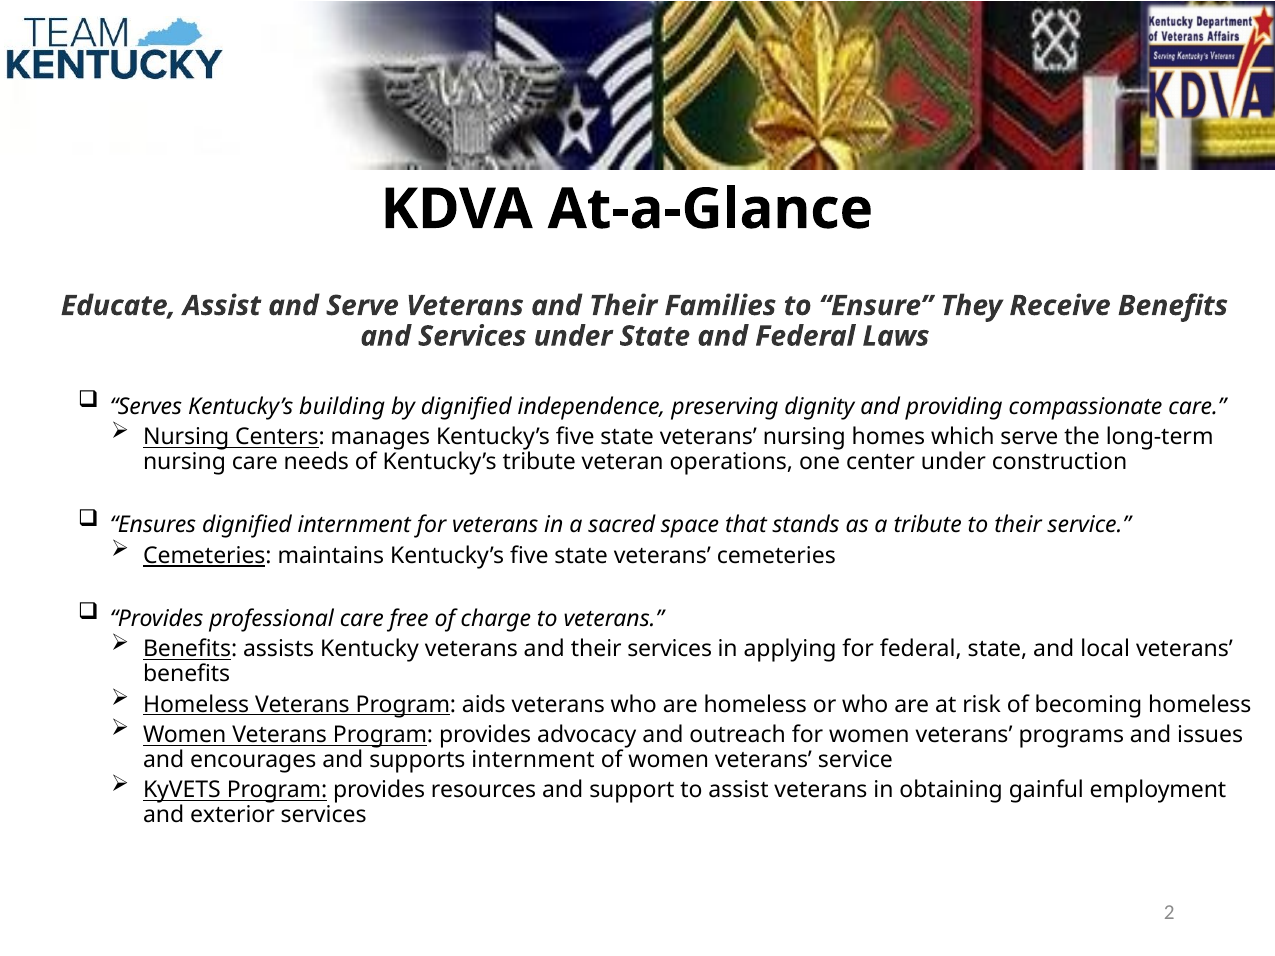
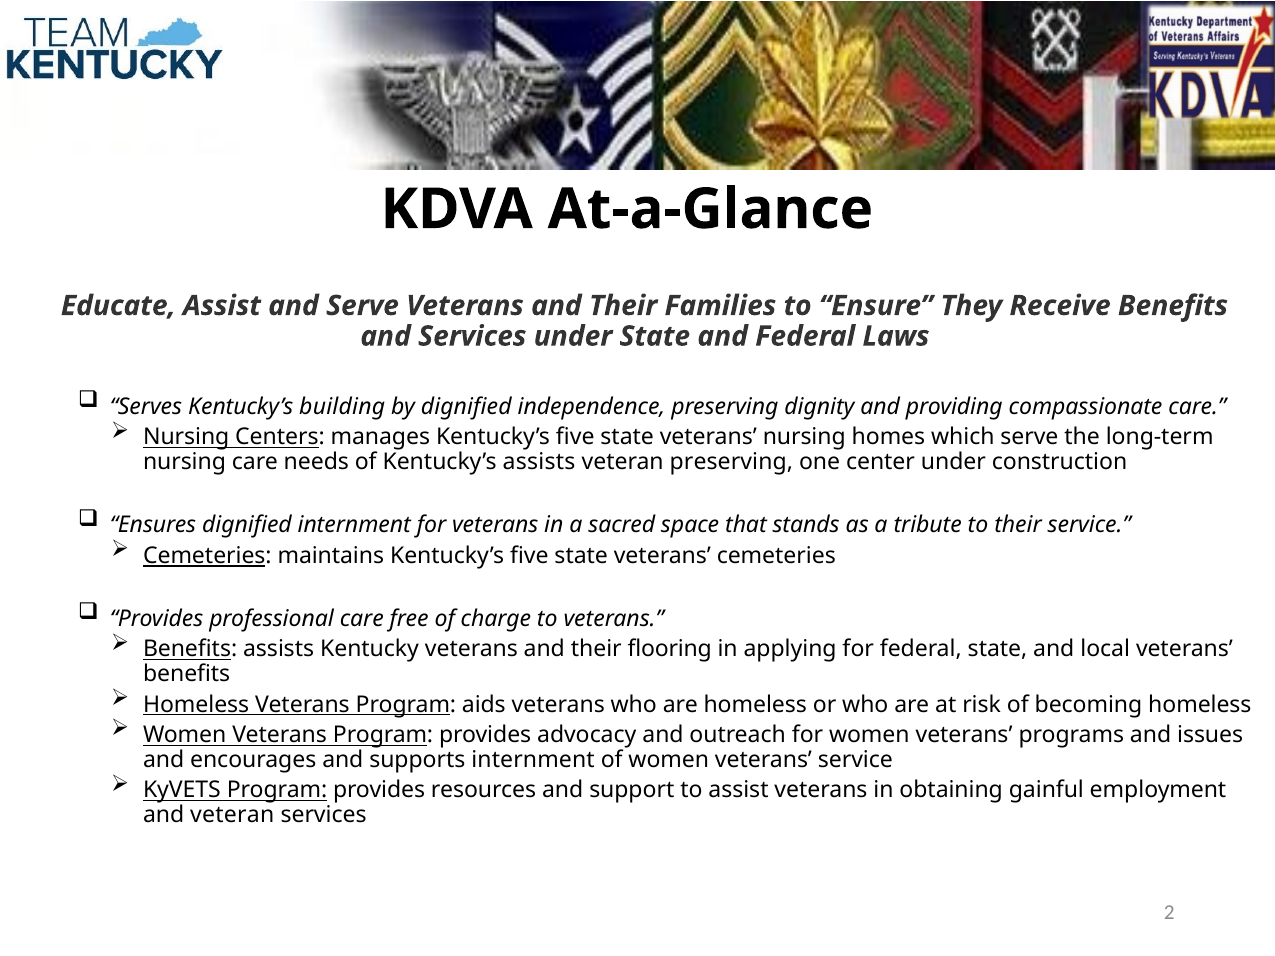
Kentucky’s tribute: tribute -> assists (539, 462)
veteran operations: operations -> preserving (731, 462)
their services: services -> flooring (670, 649)
and exterior: exterior -> veteran (232, 815)
